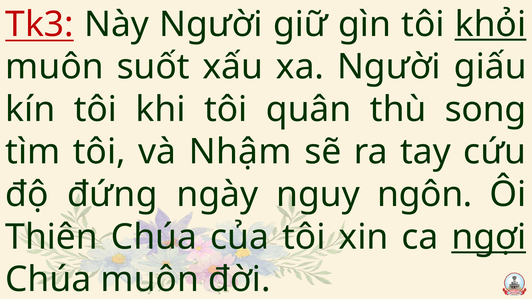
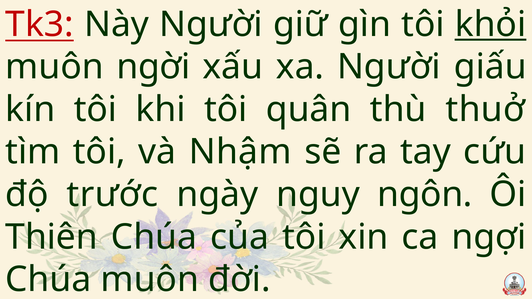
suốt: suốt -> ngời (153, 67)
song: song -> thuở (485, 110)
đứng: đứng -> trước (112, 195)
ngợi underline: present -> none (489, 237)
